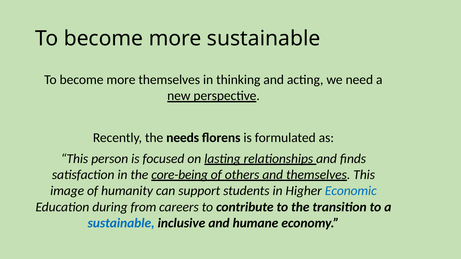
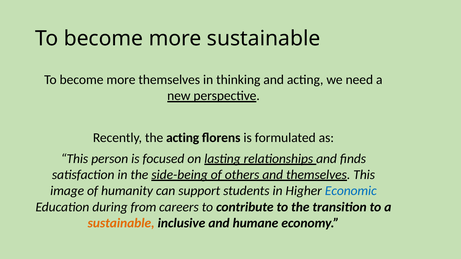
the needs: needs -> acting (183, 138)
core-being: core-being -> side-being (180, 175)
sustainable colour: blue -> orange (121, 223)
